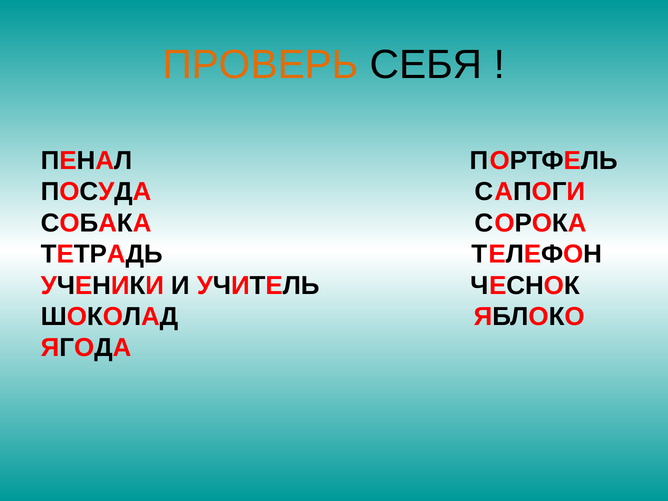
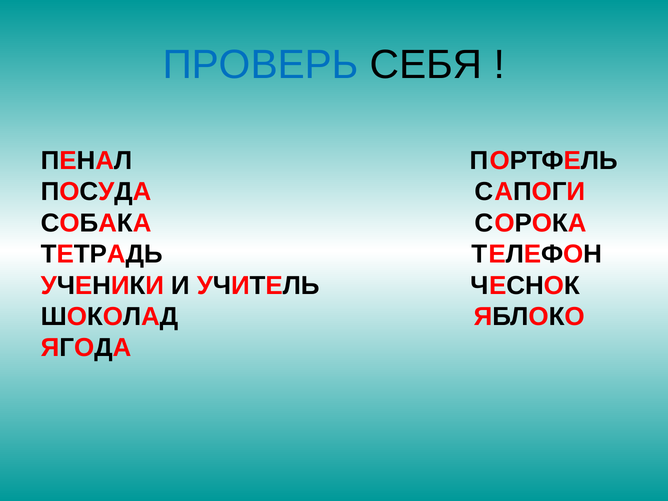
ПРОВЕРЬ colour: orange -> blue (261, 65)
